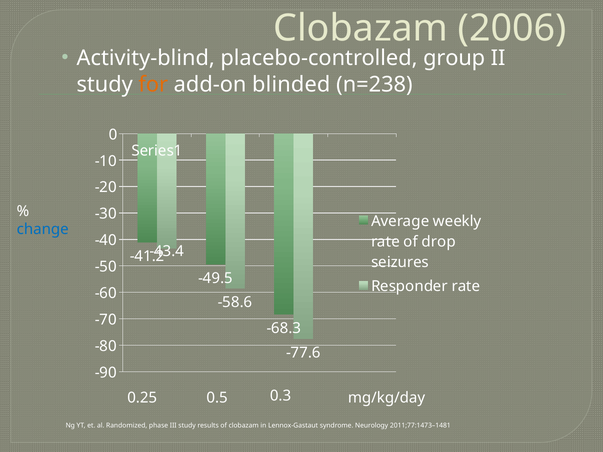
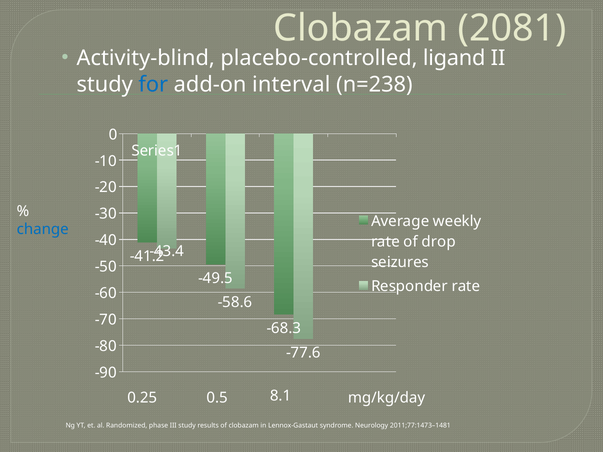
2006: 2006 -> 2081 (512, 28)
group: group -> ligand (454, 58)
for colour: orange -> blue (153, 84)
blinded: blinded -> interval (291, 84)
0.3: 0.3 -> 8.1 (281, 396)
